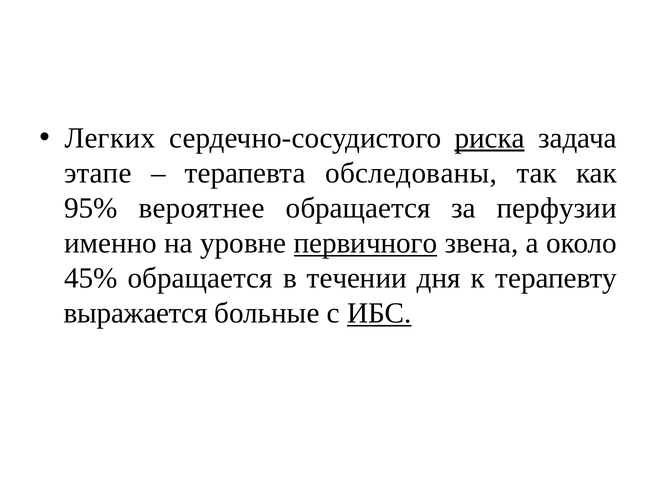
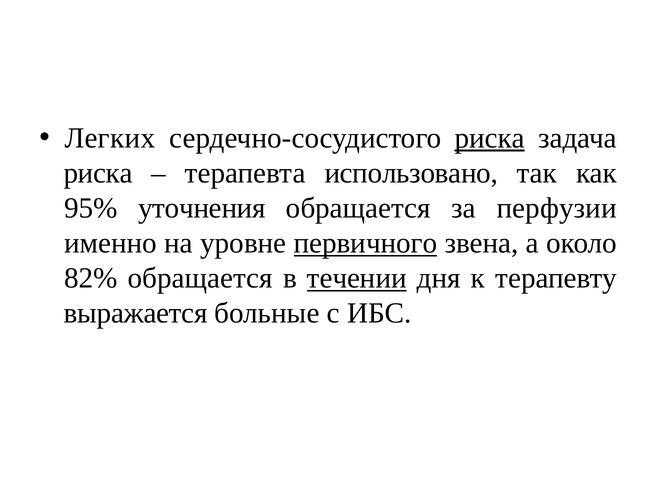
этапе: этапе -> риска (98, 173)
обследованы: обследованы -> использовано (411, 173)
вероятнее: вероятнее -> уточнения (202, 208)
45%: 45% -> 82% (91, 278)
течении underline: none -> present (357, 278)
ИБС underline: present -> none (379, 313)
